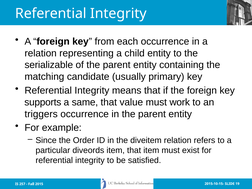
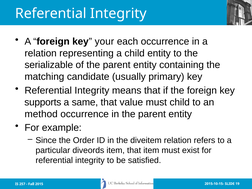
from: from -> your (104, 41)
must work: work -> child (180, 102)
triggers: triggers -> method (41, 114)
